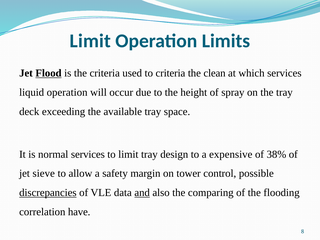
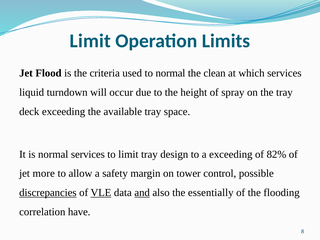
Flood underline: present -> none (49, 73)
to criteria: criteria -> normal (170, 73)
liquid operation: operation -> turndown (67, 92)
a expensive: expensive -> exceeding (231, 154)
38%: 38% -> 82% (276, 154)
sieve: sieve -> more (44, 173)
VLE underline: none -> present (101, 193)
comparing: comparing -> essentially (211, 193)
